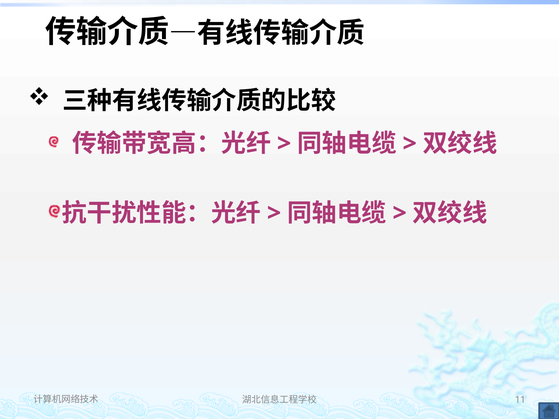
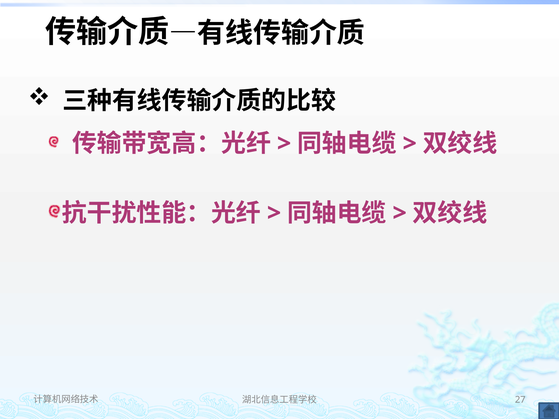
11: 11 -> 27 (520, 400)
